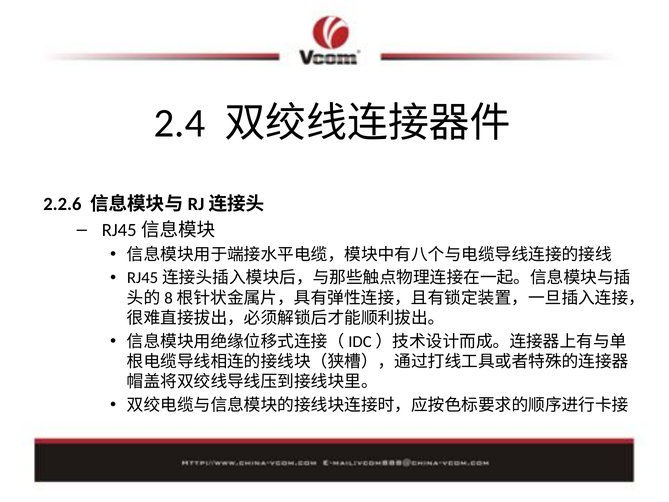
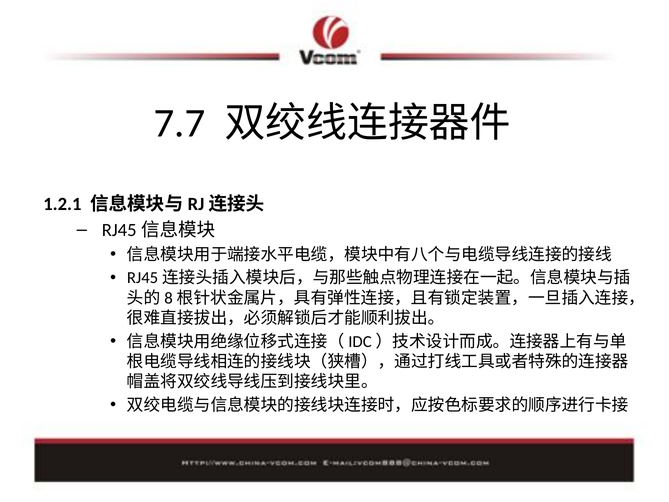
2.4: 2.4 -> 7.7 (180, 123)
2.2.6: 2.2.6 -> 1.2.1 (62, 204)
